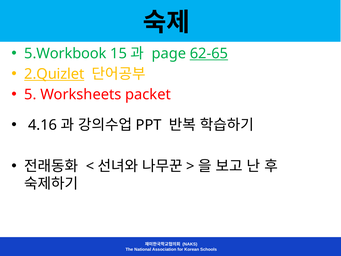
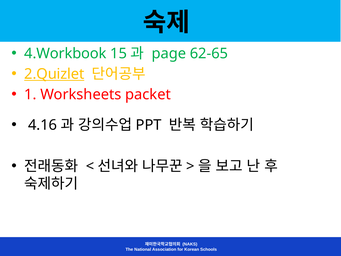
5.Workbook: 5.Workbook -> 4.Workbook (65, 53)
62-65 underline: present -> none (209, 53)
5: 5 -> 1 (30, 95)
